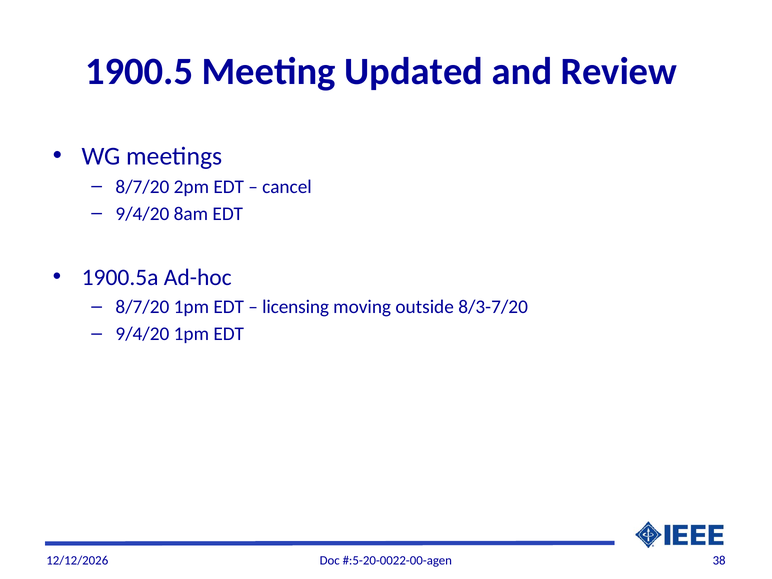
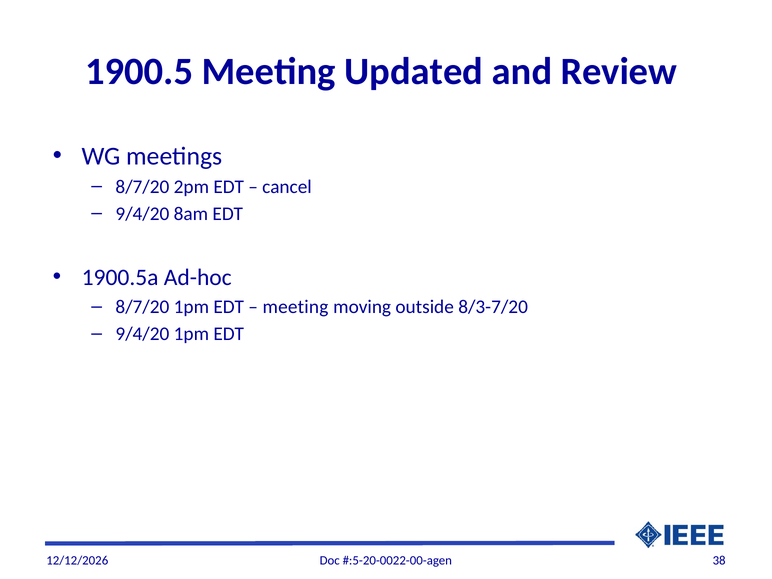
licensing: licensing -> meeting (295, 307)
